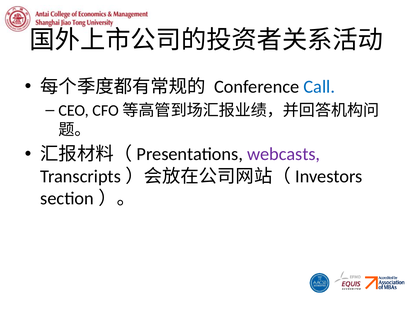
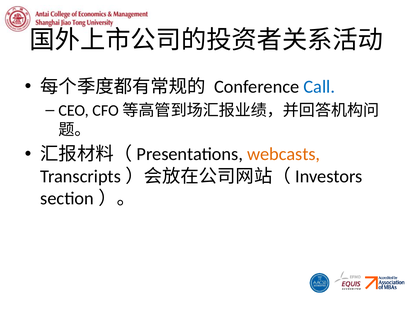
webcasts colour: purple -> orange (284, 154)
